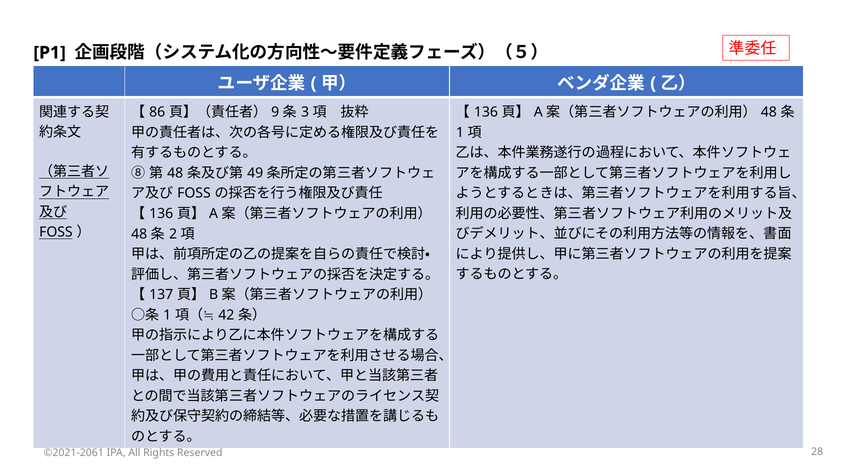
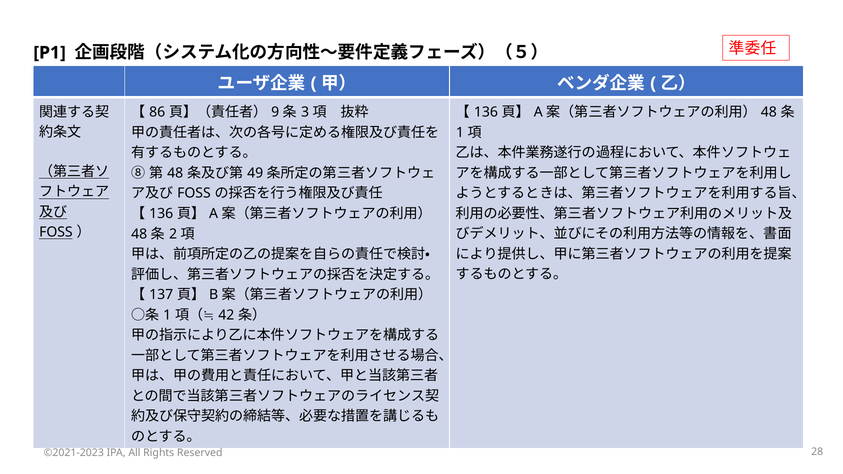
©2021-2061: ©2021-2061 -> ©2021-2023 (74, 453)
